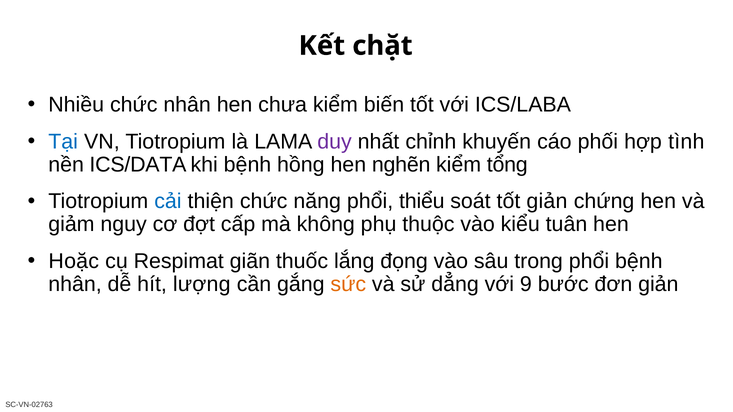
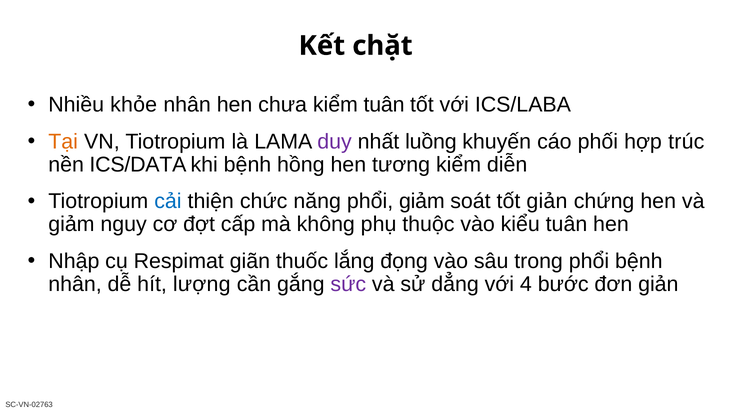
Nhiều chức: chức -> khỏe (134, 105)
kiểm biến: biến -> tuân (384, 105)
Tại colour: blue -> orange (63, 142)
chỉnh: chỉnh -> luồng (431, 142)
tình: tình -> trúc (686, 142)
nghẽn: nghẽn -> tương (401, 165)
tổng: tổng -> diễn (507, 165)
phổi thiểu: thiểu -> giảm (422, 201)
Hoặc: Hoặc -> Nhập (74, 261)
sức colour: orange -> purple (348, 284)
9: 9 -> 4 (526, 284)
